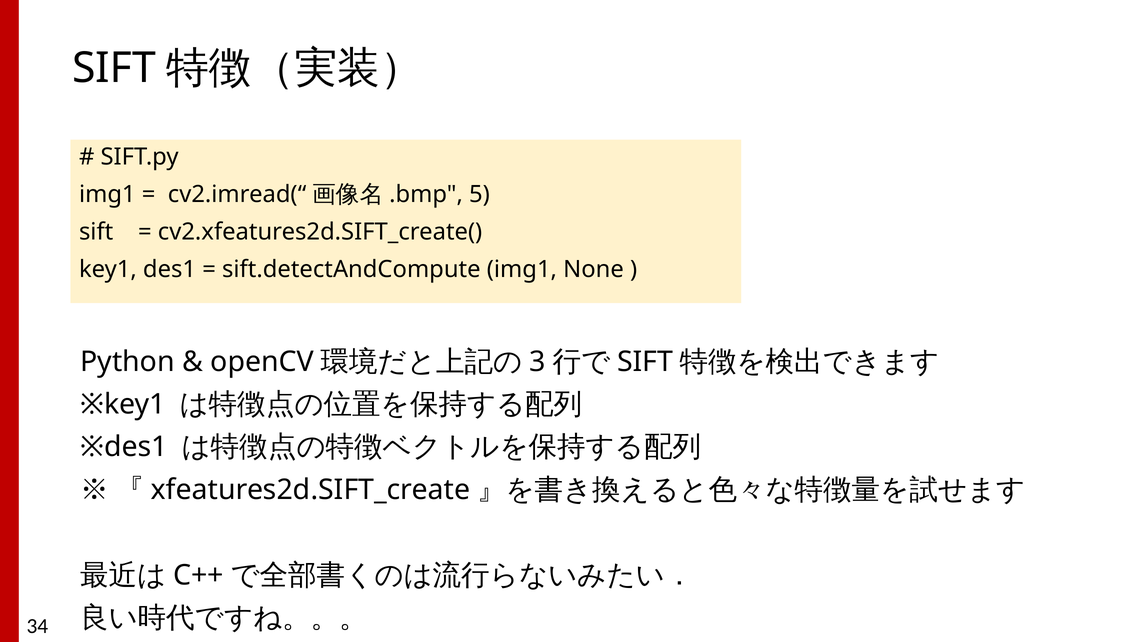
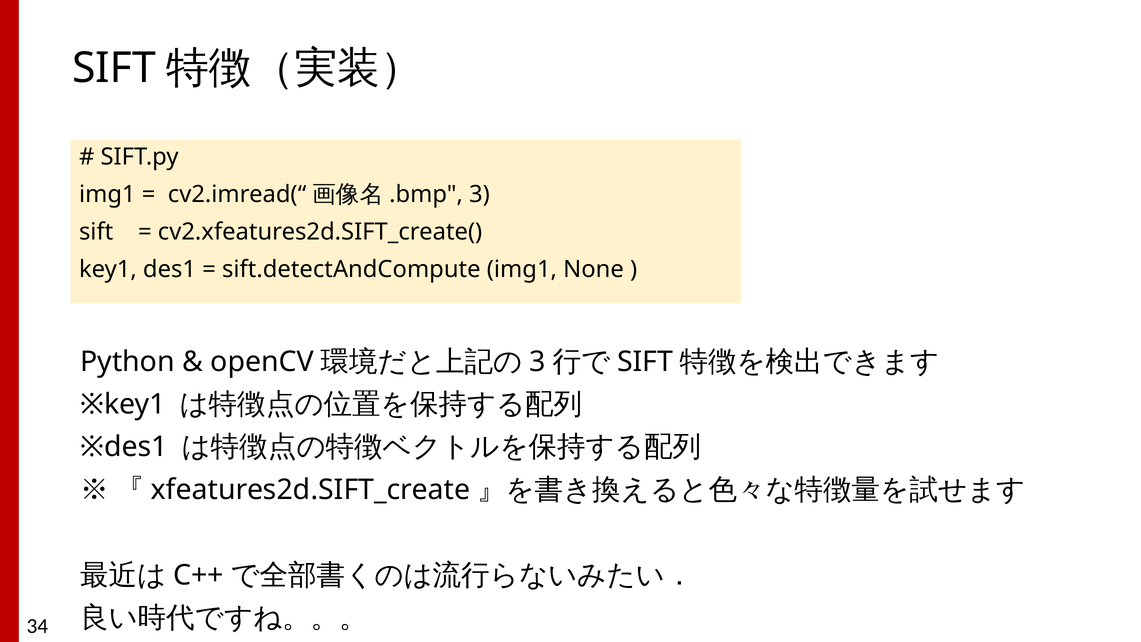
5: 5 -> 3 (479, 194)
